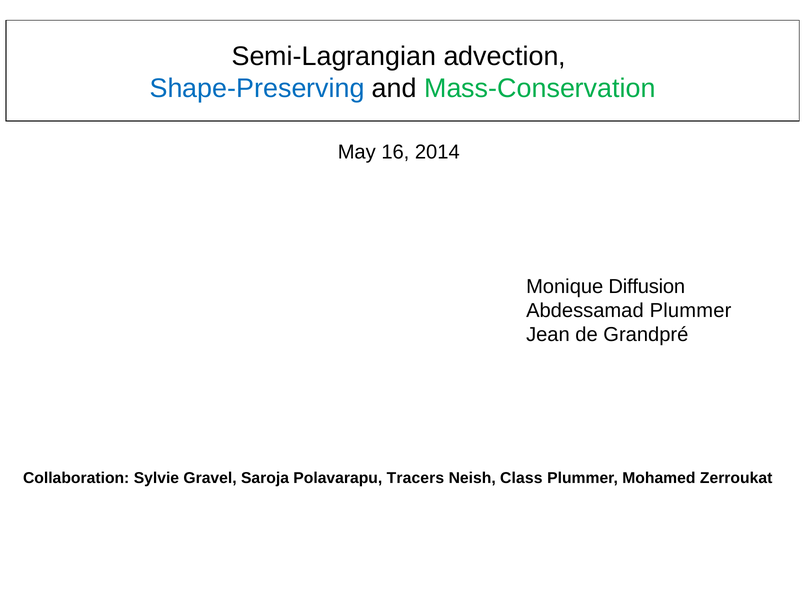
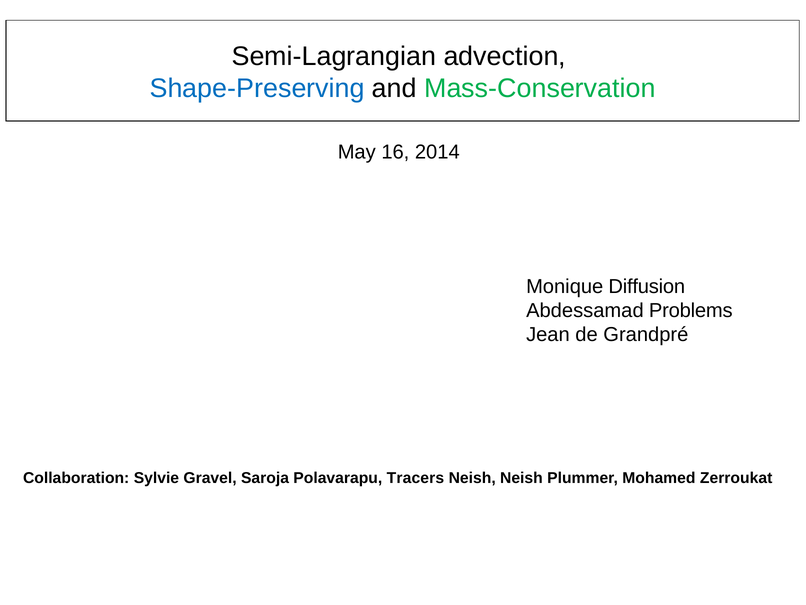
Abdessamad Plummer: Plummer -> Problems (691, 310)
Neish Class: Class -> Neish (521, 478)
